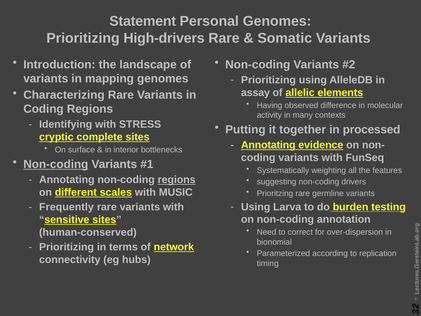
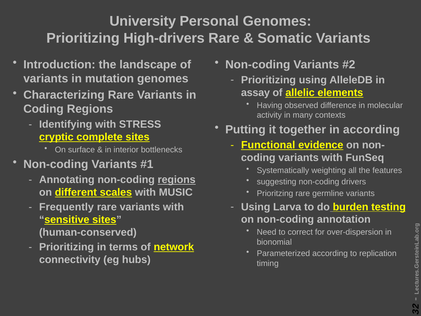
Statement: Statement -> University (143, 21)
mapping: mapping -> mutation (110, 79)
in processed: processed -> according (371, 130)
Annotating: Annotating -> Functional (268, 145)
Non-coding underline: present -> none (56, 164)
